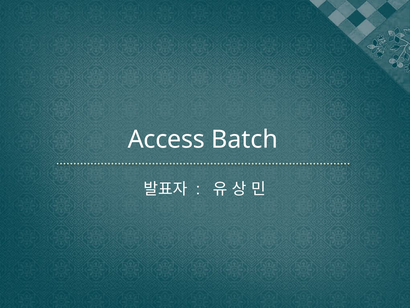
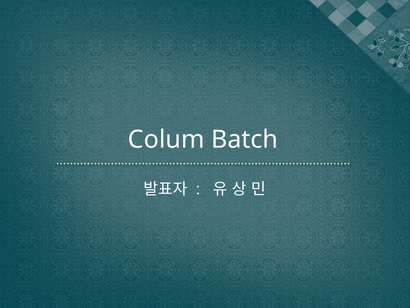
Access: Access -> Colum (166, 139)
